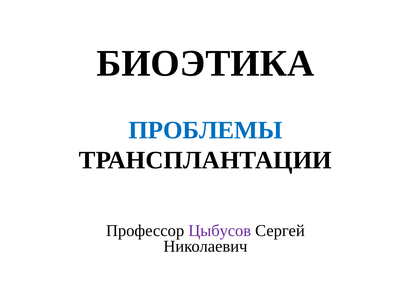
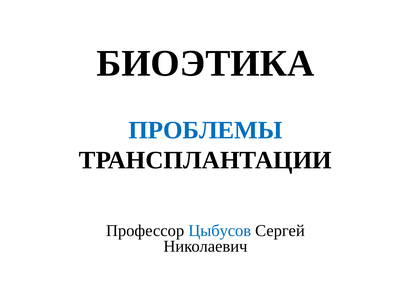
Цыбусов colour: purple -> blue (220, 231)
